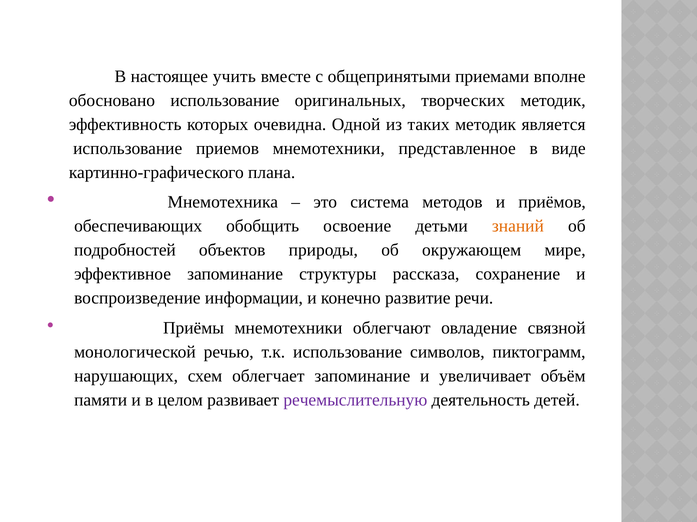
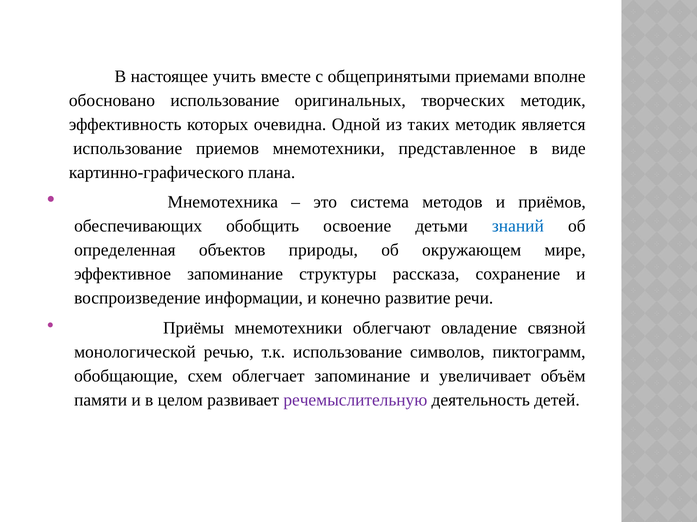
знаний colour: orange -> blue (518, 227)
подробностей: подробностей -> определенная (125, 251)
нарушающих: нарушающих -> обобщающие (126, 377)
